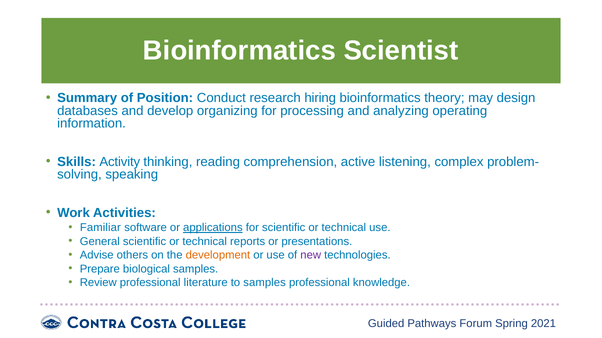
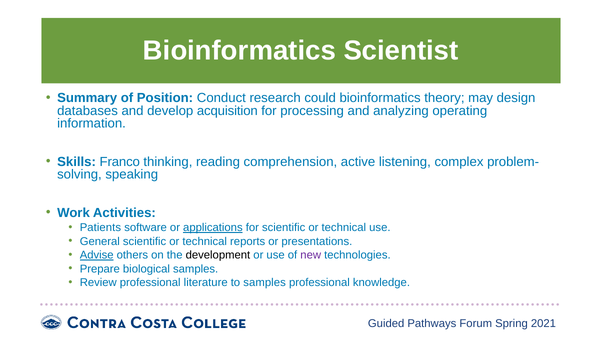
hiring: hiring -> could (320, 98)
organizing: organizing -> acquisition (227, 111)
Activity: Activity -> Franco (120, 162)
Familiar: Familiar -> Patients (100, 228)
Advise underline: none -> present (97, 256)
development colour: orange -> black (218, 256)
